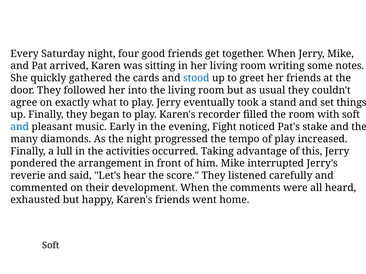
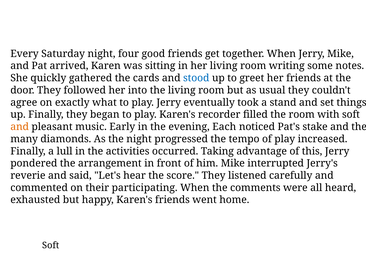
and colour: blue -> orange (20, 127)
Fight: Fight -> Each (224, 127)
development: development -> participating (145, 188)
